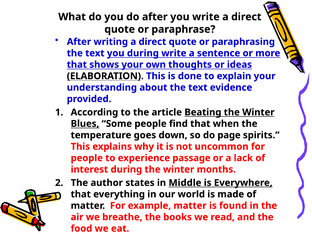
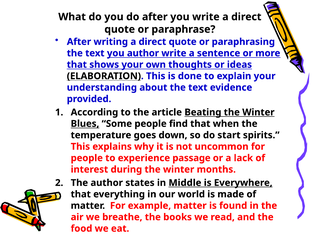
you during: during -> author (143, 53)
page: page -> start (229, 135)
